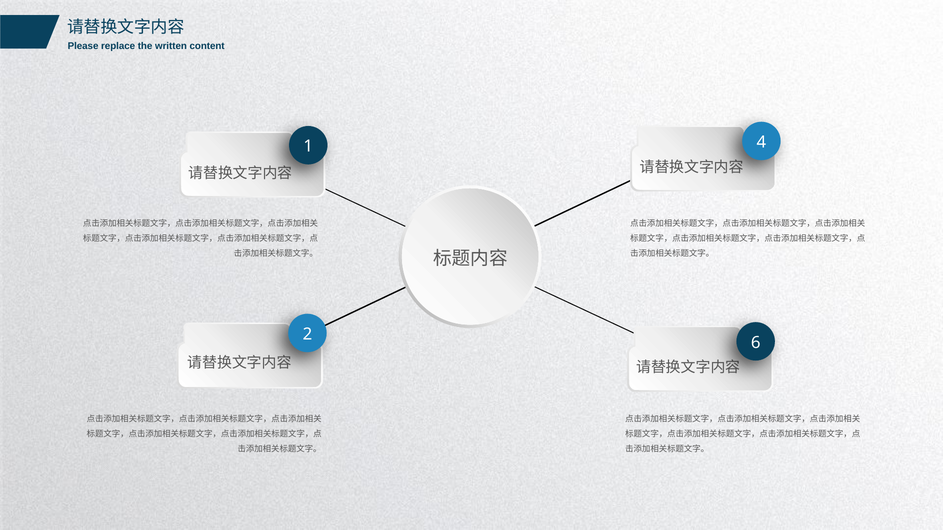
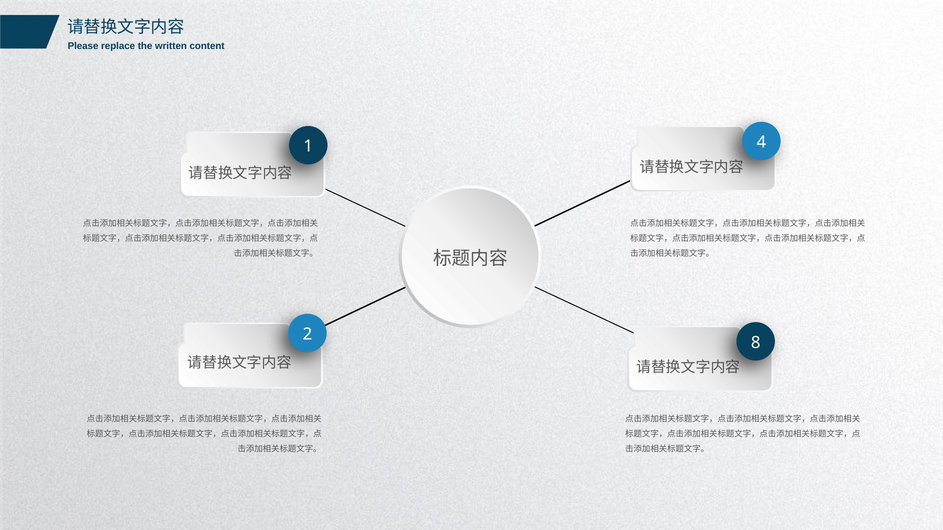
6: 6 -> 8 (756, 343)
